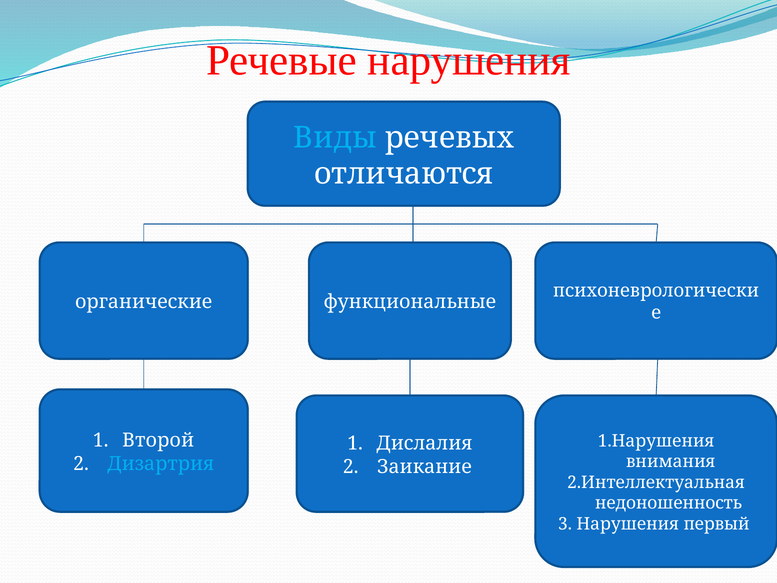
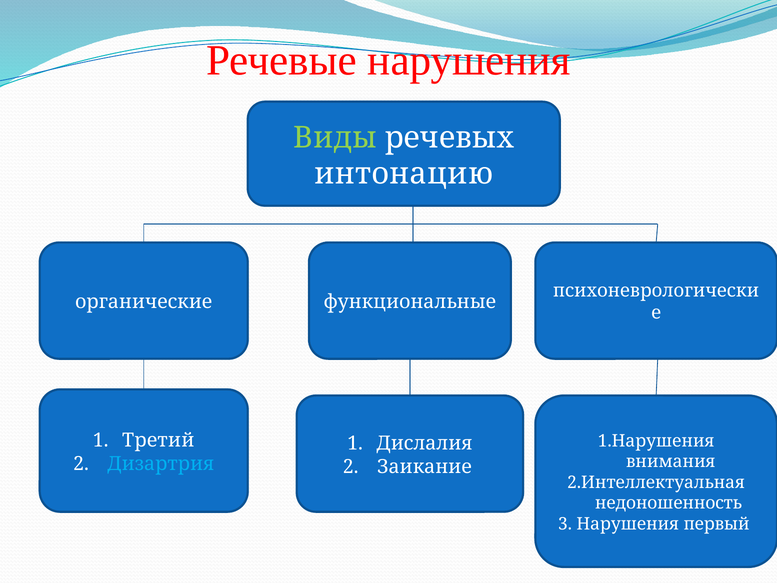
Виды colour: light blue -> light green (335, 138)
отличаются: отличаются -> интонацию (404, 174)
Второй: Второй -> Третий (158, 440)
